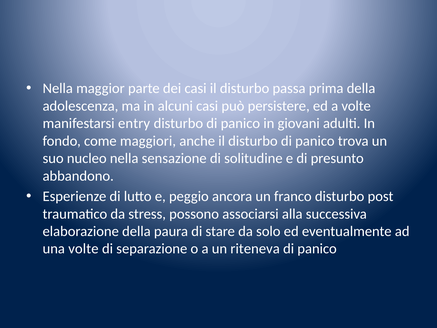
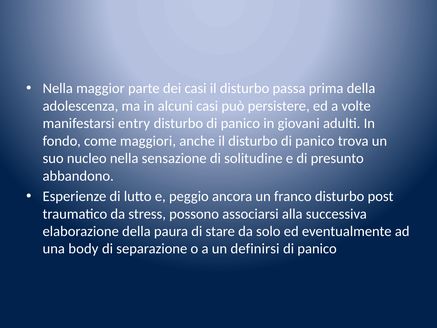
una volte: volte -> body (83, 249)
riteneva: riteneva -> definirsi (255, 249)
